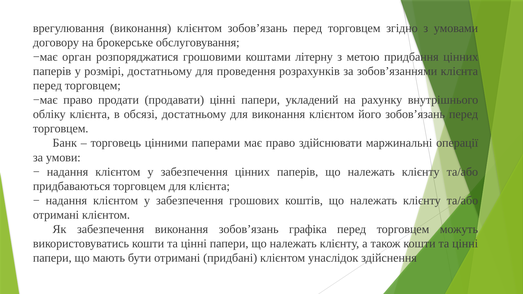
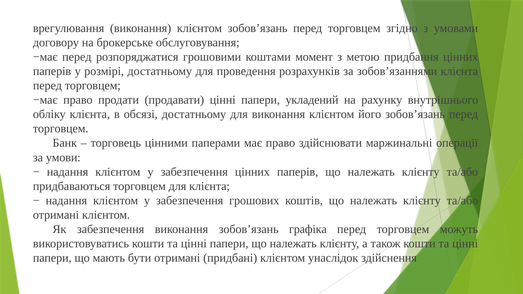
−має орган: орган -> перед (77, 57)
літерну: літерну -> момент (314, 57)
